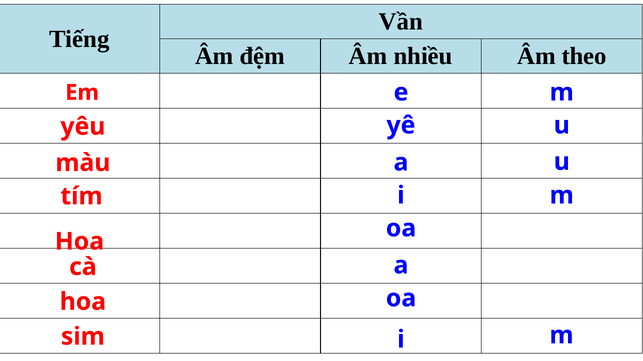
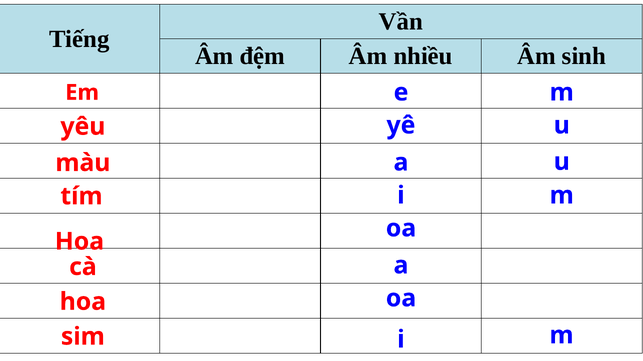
theo: theo -> sinh (584, 56)
